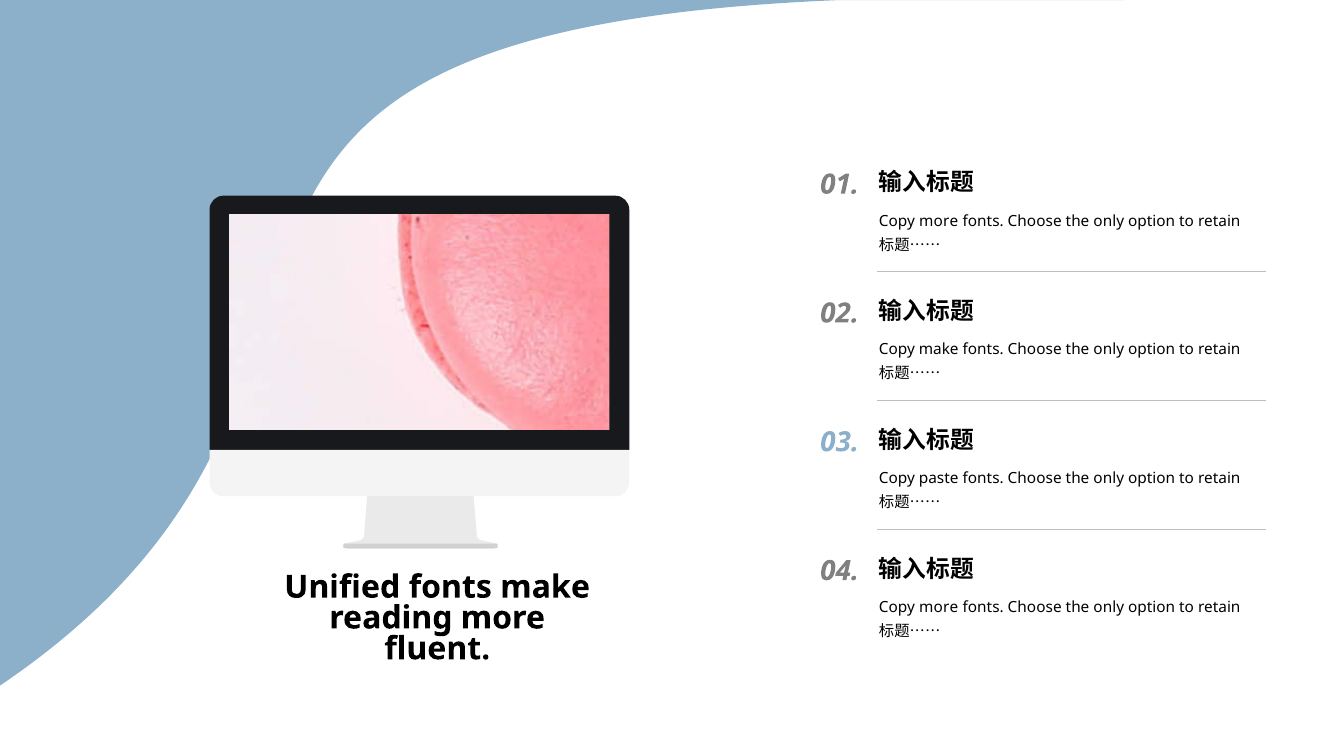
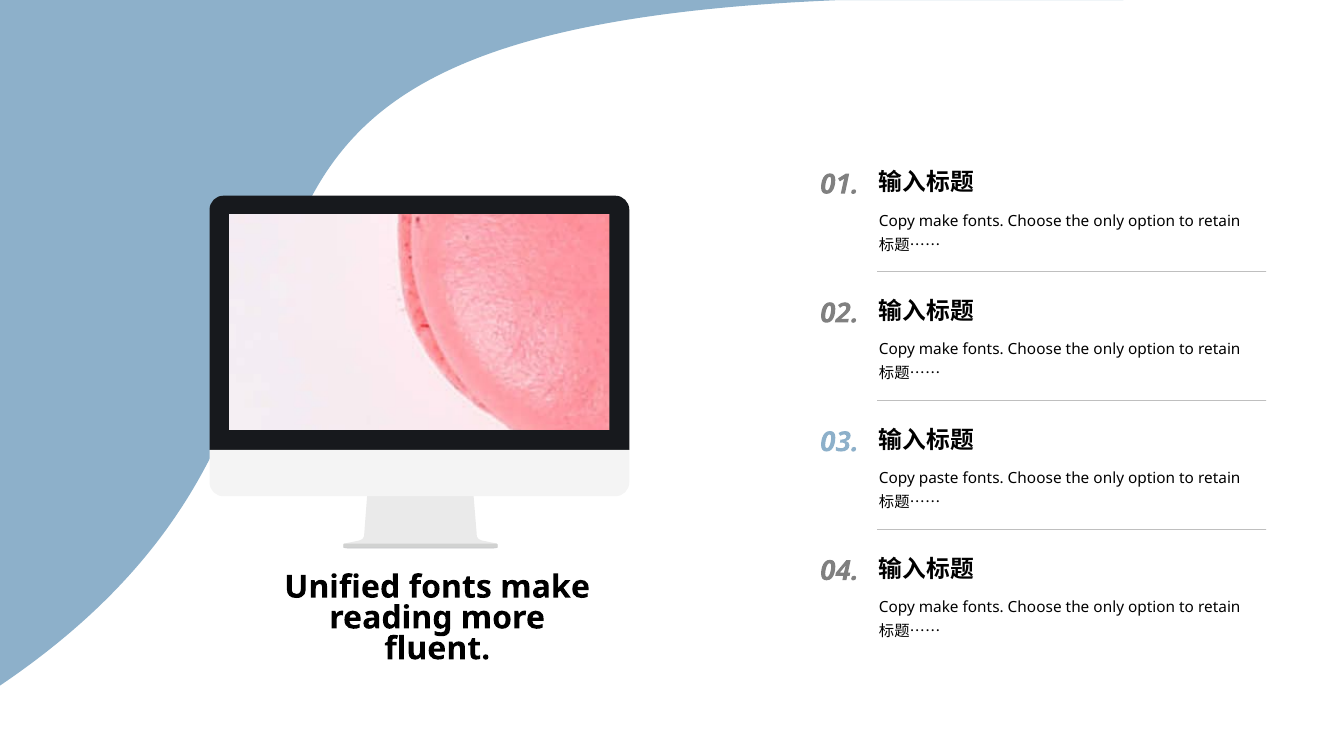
more: more -> make (939, 221)
more: more -> make (939, 607)
